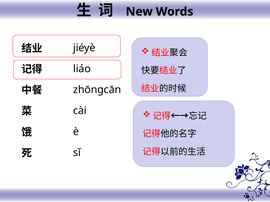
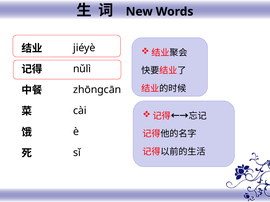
liáo: liáo -> nǔlì (82, 69)
